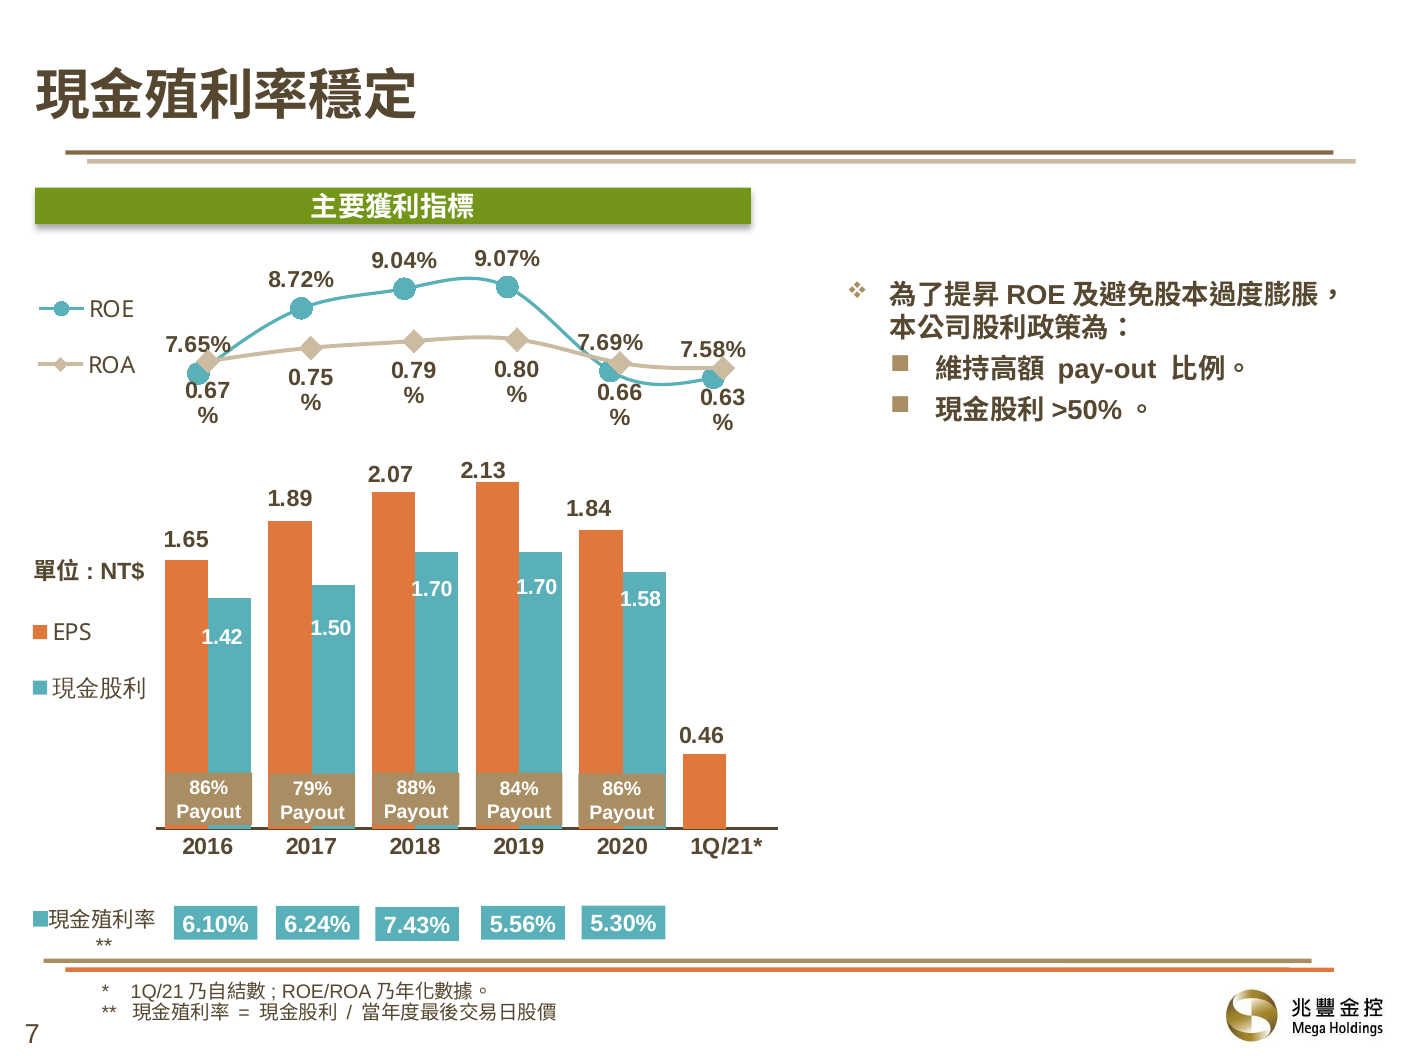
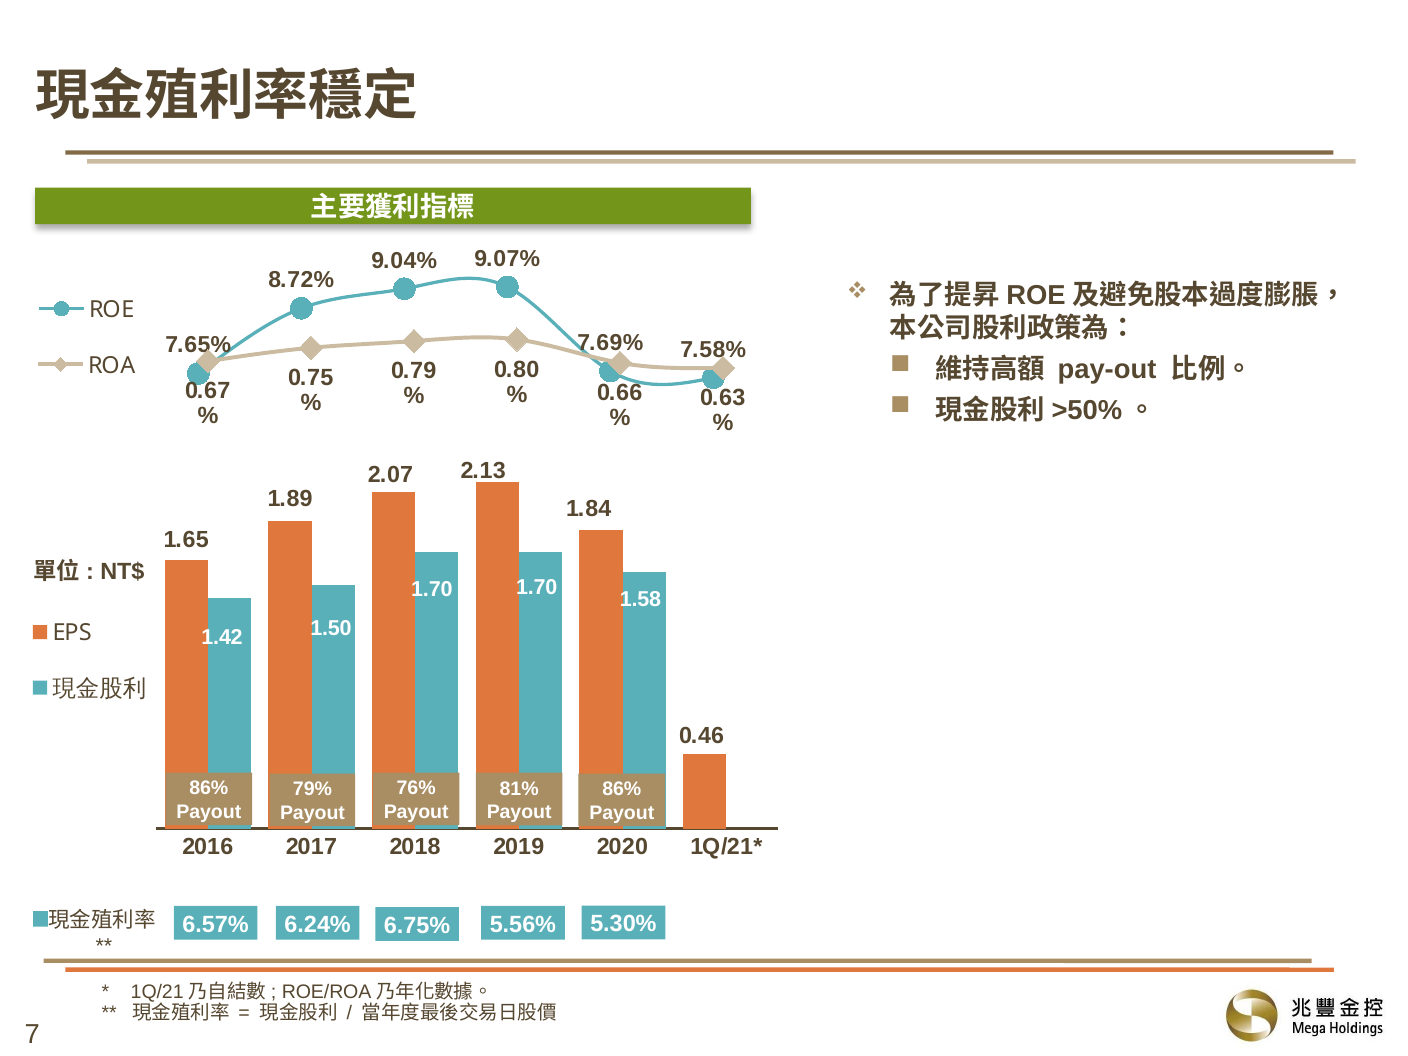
88%: 88% -> 76% (416, 788)
84%: 84% -> 81% (519, 789)
6.10%: 6.10% -> 6.57% (216, 924)
7.43%: 7.43% -> 6.75% (417, 926)
